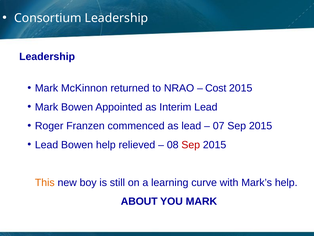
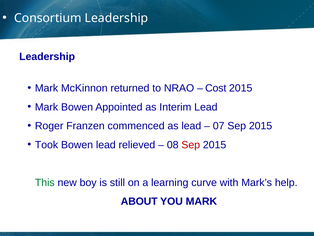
Lead: Lead -> Took (47, 144)
Bowen help: help -> lead (106, 144)
This colour: orange -> green (45, 182)
